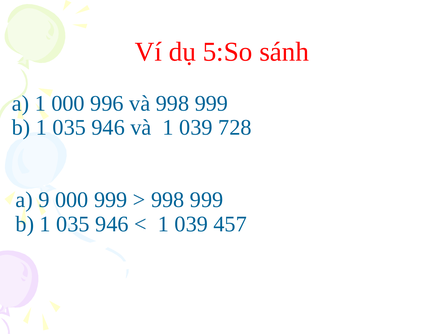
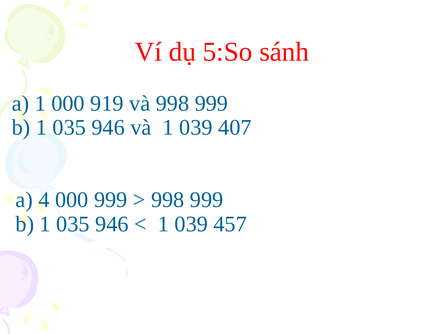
996: 996 -> 919 (107, 103)
728: 728 -> 407 (235, 127)
9: 9 -> 4 (44, 200)
